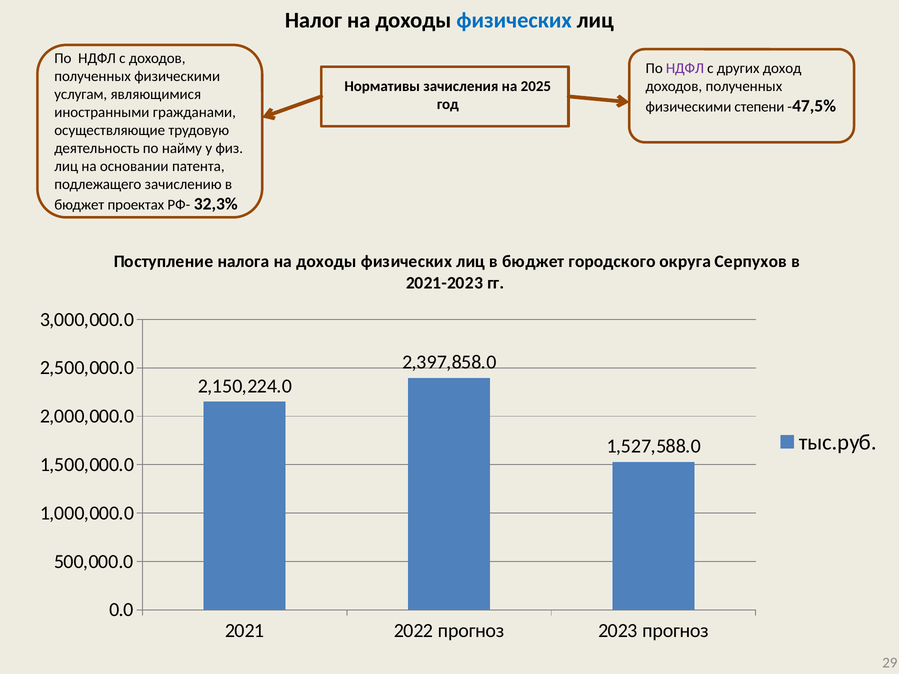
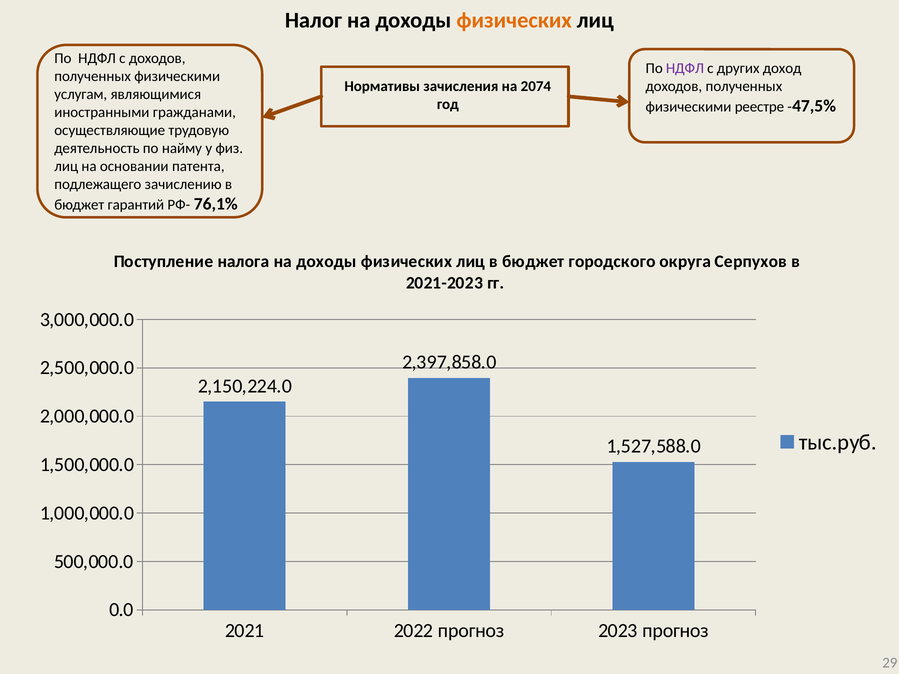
физических colour: blue -> orange (514, 20)
2025: 2025 -> 2074 (536, 87)
степени: степени -> реестре (759, 107)
проектах: проектах -> гарантий (136, 205)
32,3%: 32,3% -> 76,1% (216, 204)
